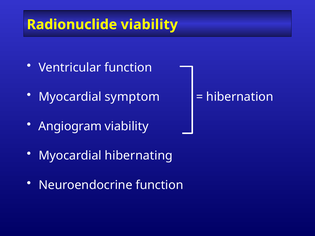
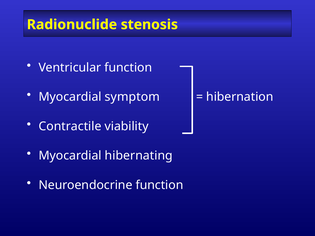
Radionuclide viability: viability -> stenosis (149, 25)
Angiogram: Angiogram -> Contractile (70, 126)
